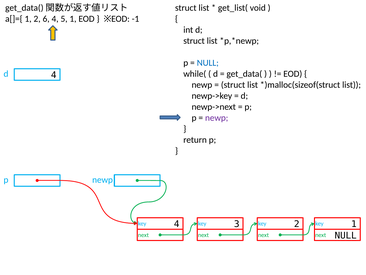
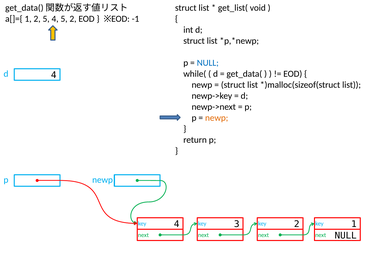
2 6: 6 -> 5 (46, 19)
5 1: 1 -> 2 (73, 19)
newp colour: purple -> orange (217, 118)
